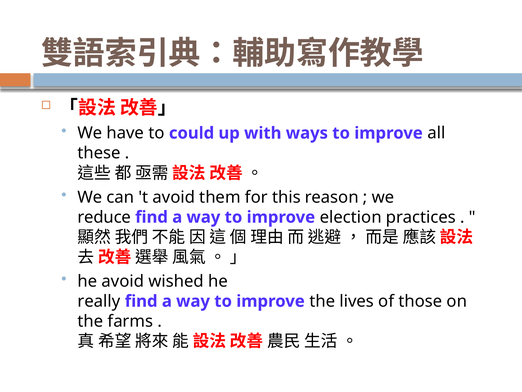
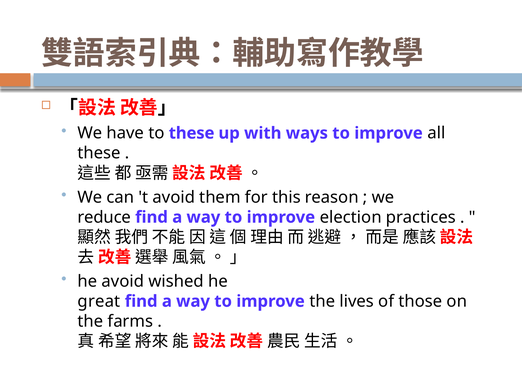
to could: could -> these (192, 133)
really: really -> great (99, 301)
